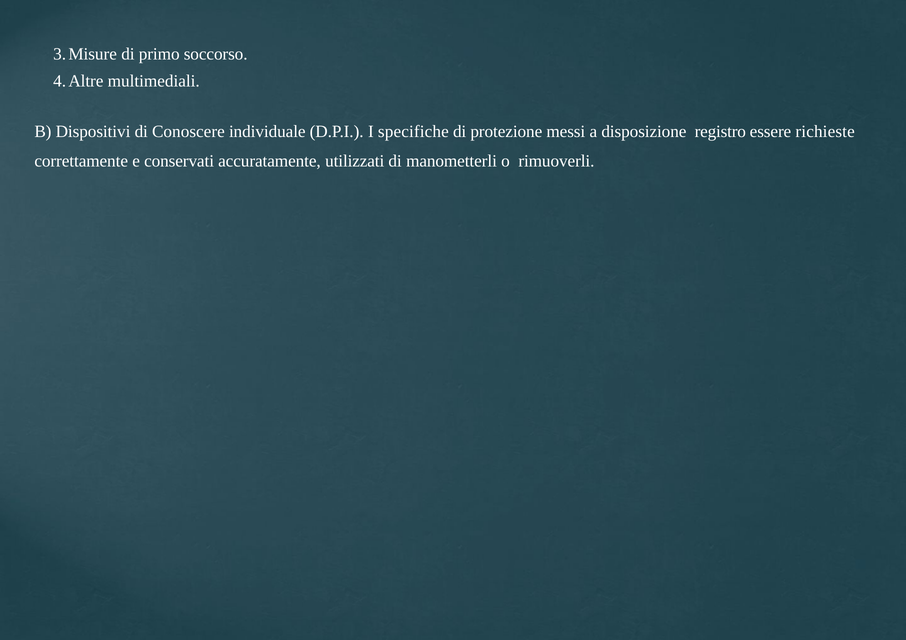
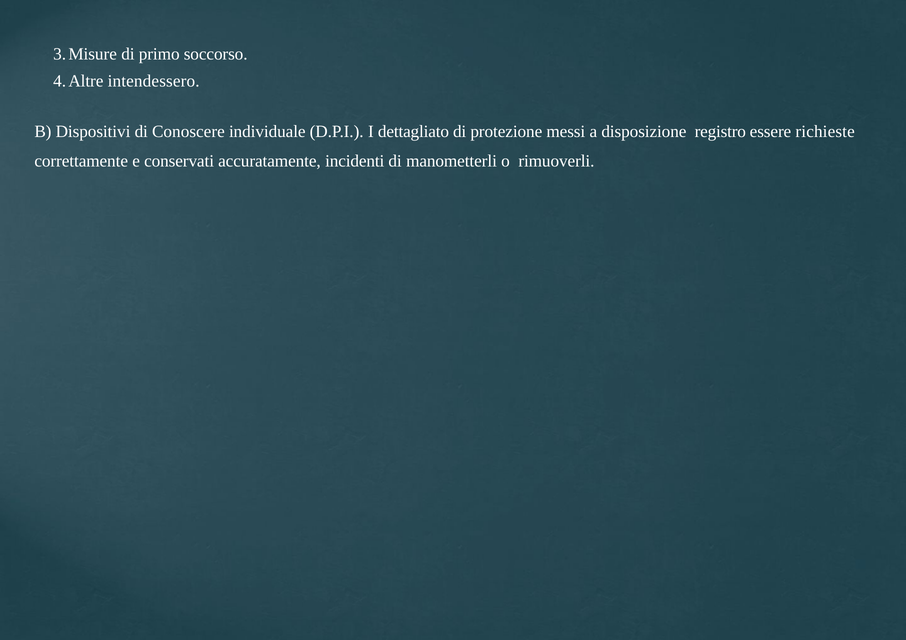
multimediali: multimediali -> intendessero (154, 81)
specifiche: specifiche -> dettagliato (413, 132)
utilizzati: utilizzati -> incidenti (355, 161)
